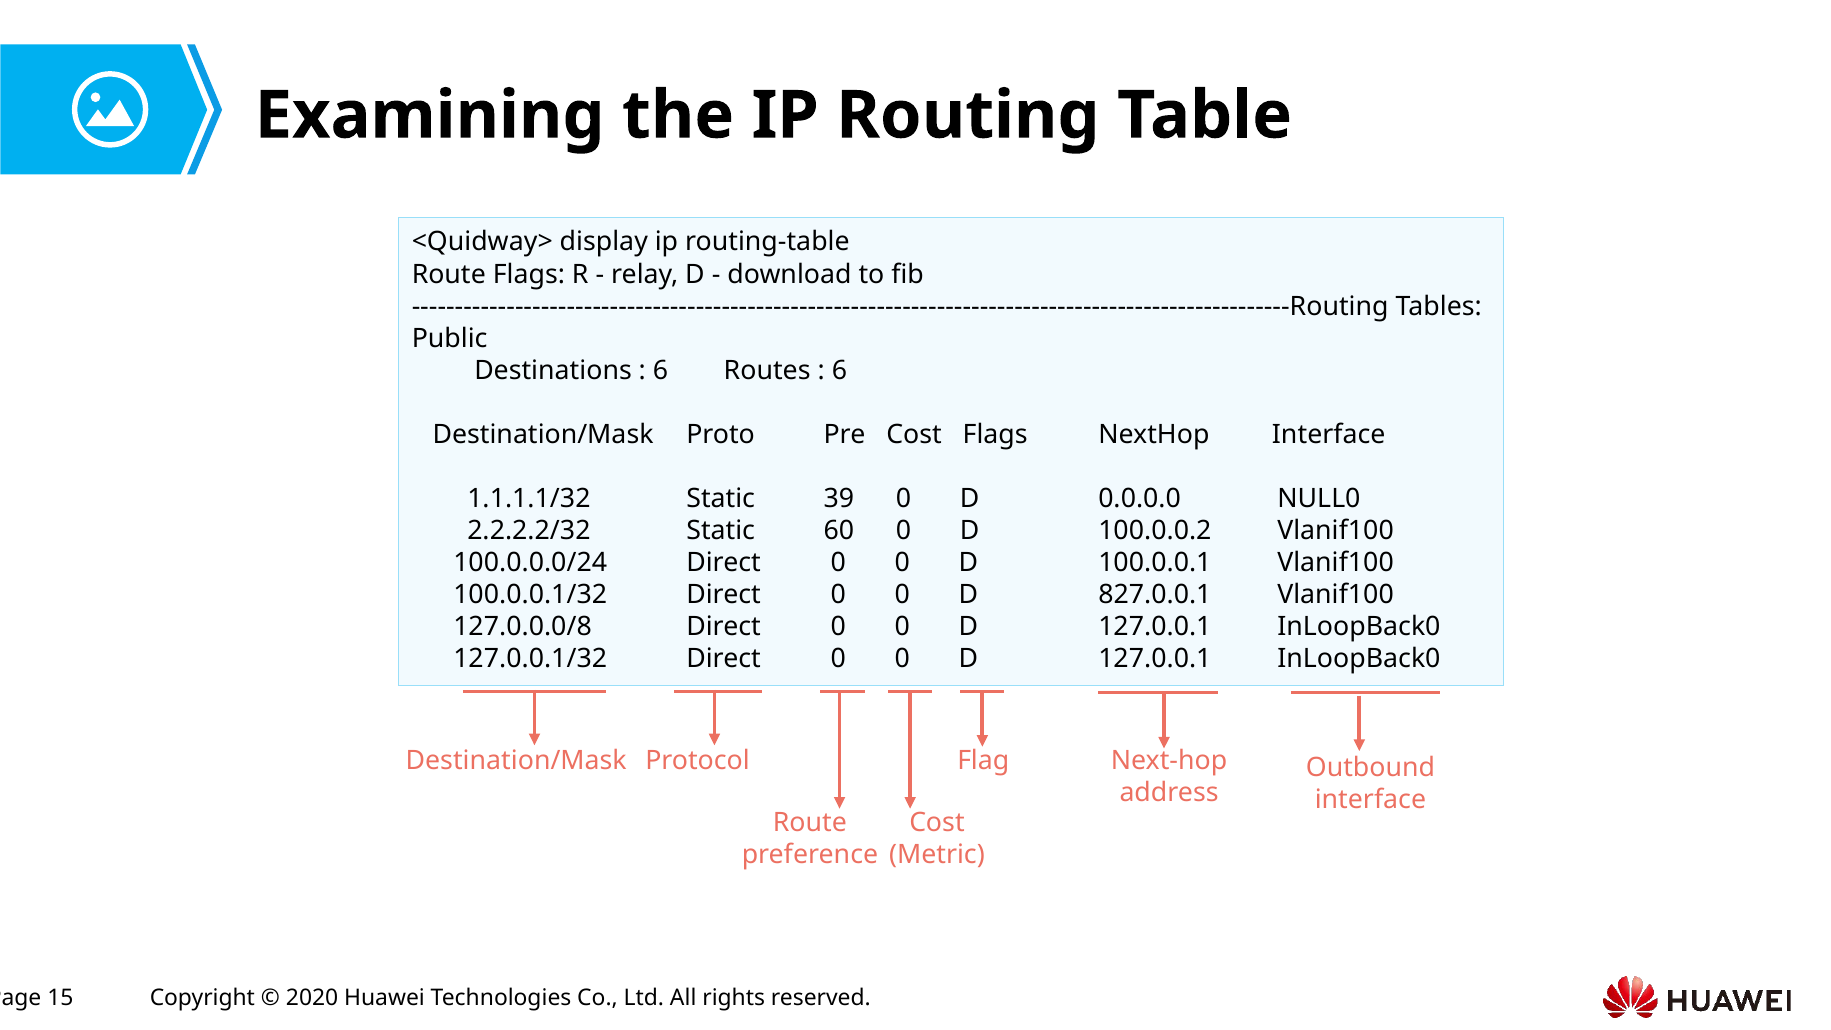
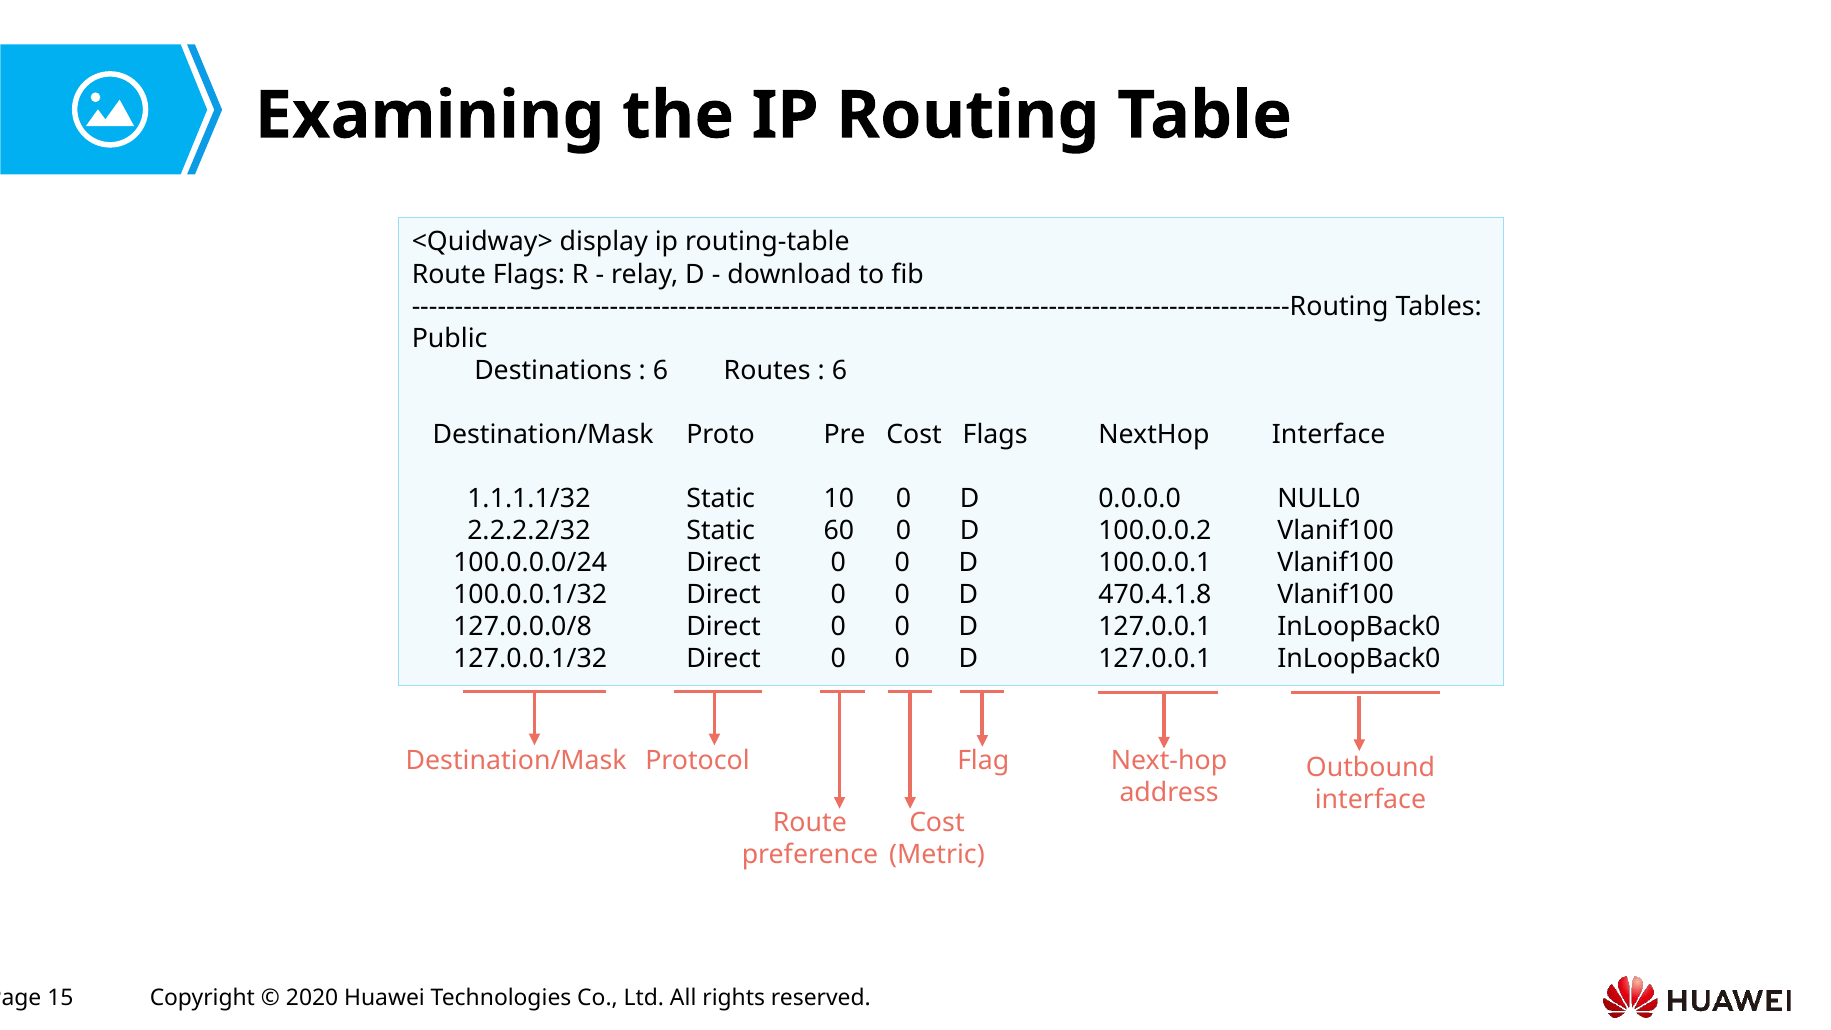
39: 39 -> 10 (839, 499)
827.0.0.1: 827.0.0.1 -> 470.4.1.8 (1155, 595)
